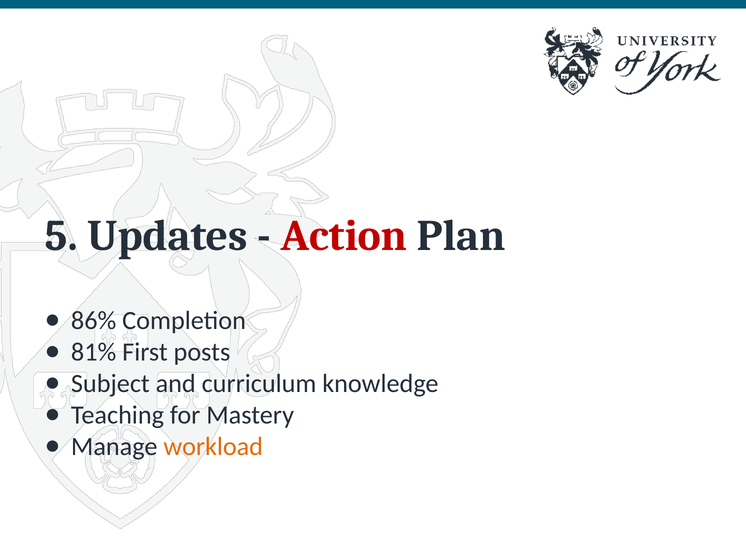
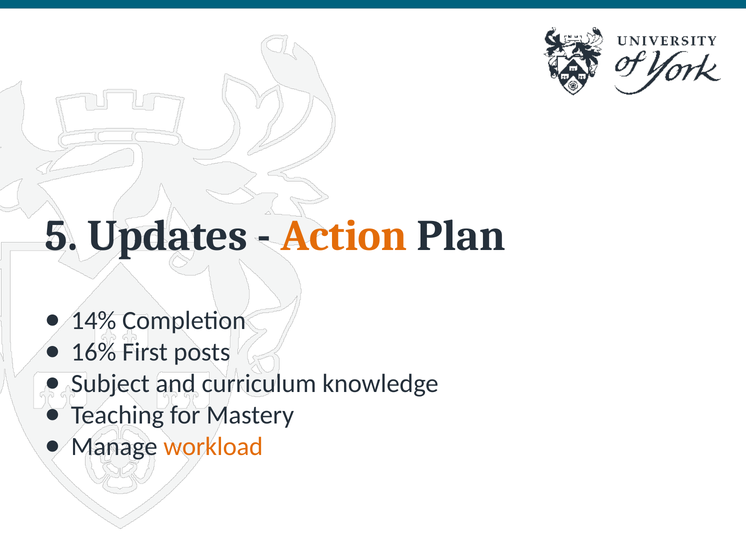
Action colour: red -> orange (344, 236)
86%: 86% -> 14% (94, 321)
81%: 81% -> 16% (94, 352)
